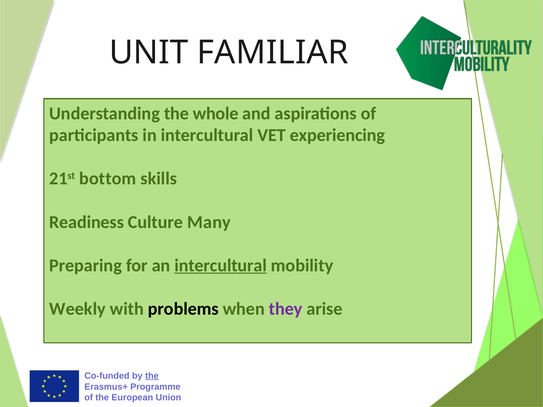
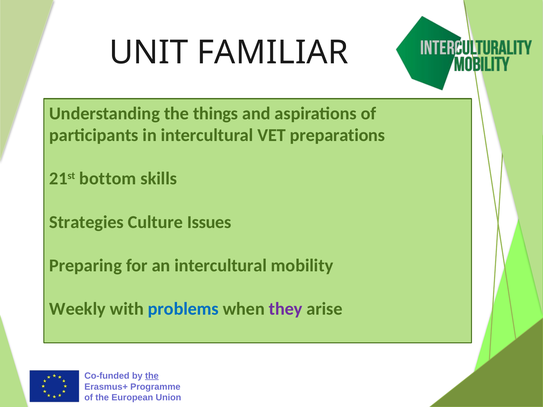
whole: whole -> things (216, 114)
experiencing: experiencing -> preparations (338, 135)
Readiness: Readiness -> Strategies (87, 222)
Many: Many -> Issues (209, 222)
intercultural underline: present -> none (221, 266)
problems colour: black -> blue (183, 309)
